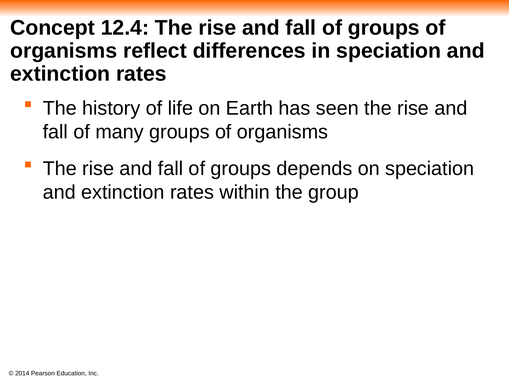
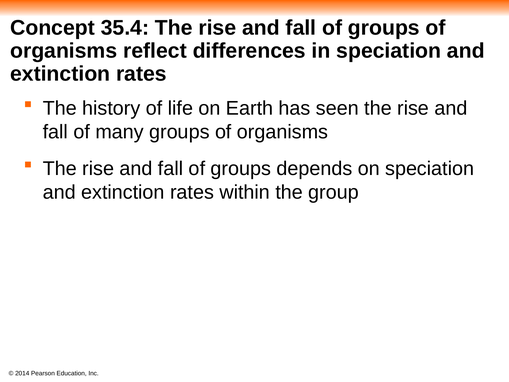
12.4: 12.4 -> 35.4 (125, 28)
